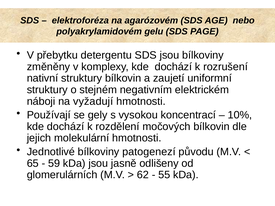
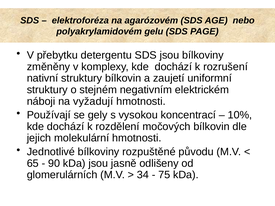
patogenezí: patogenezí -> rozpuštěné (149, 152)
59: 59 -> 90 (54, 163)
62: 62 -> 34 (143, 175)
55: 55 -> 75 (164, 175)
